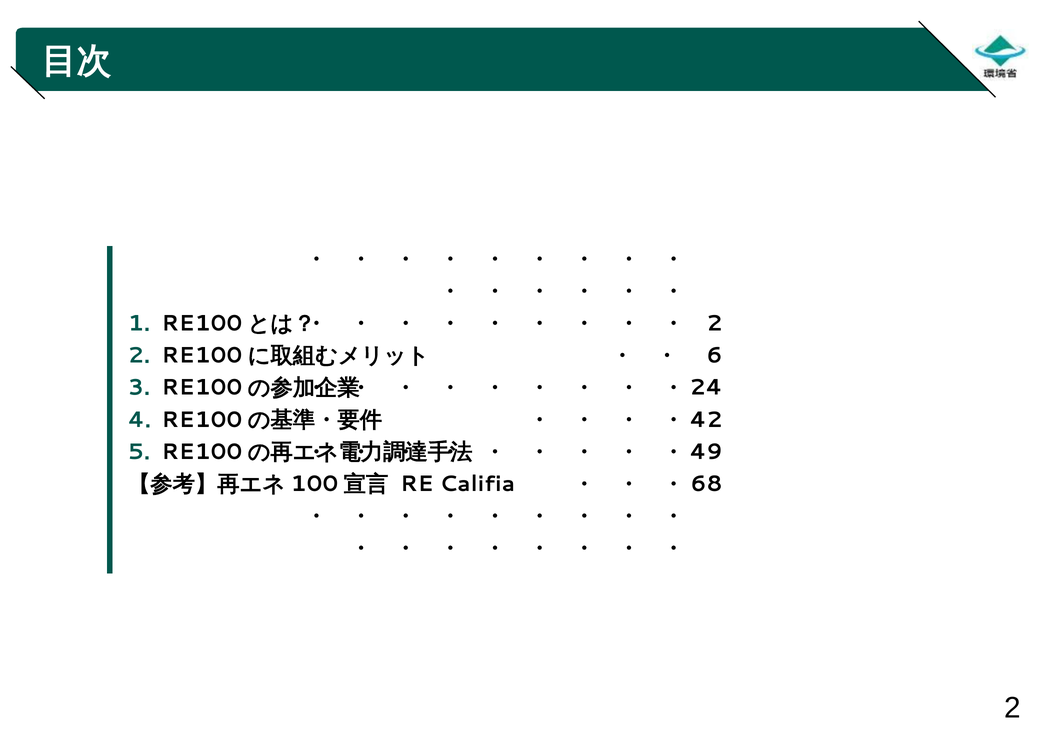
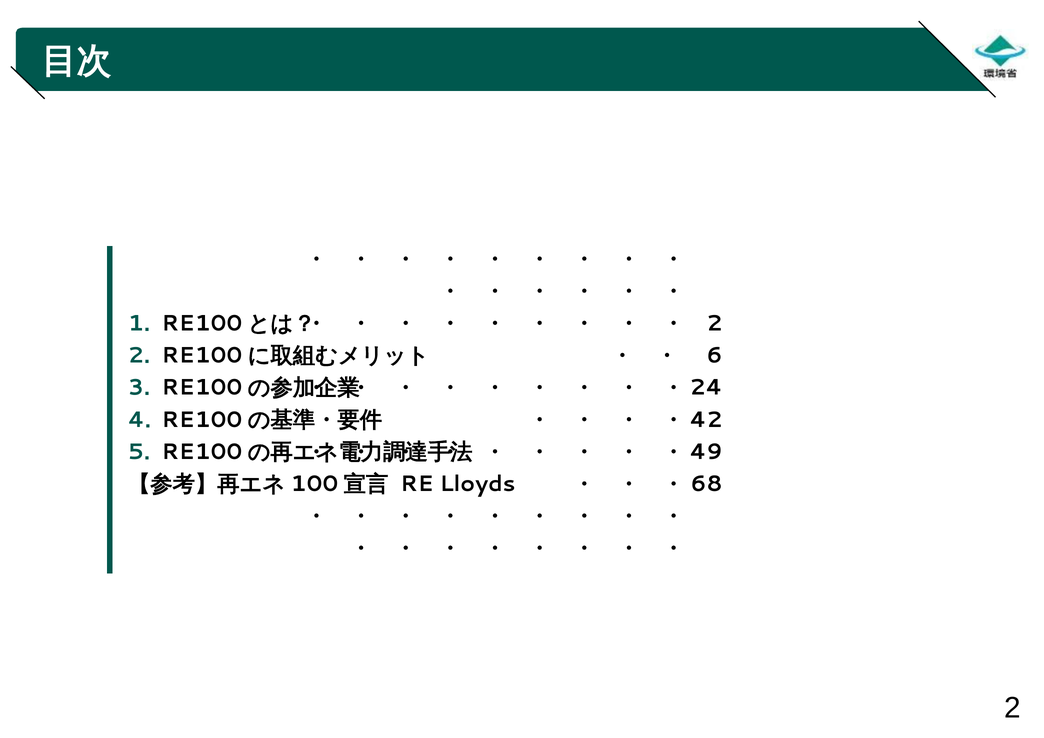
Califia: Califia -> Lloyds (477, 484)
